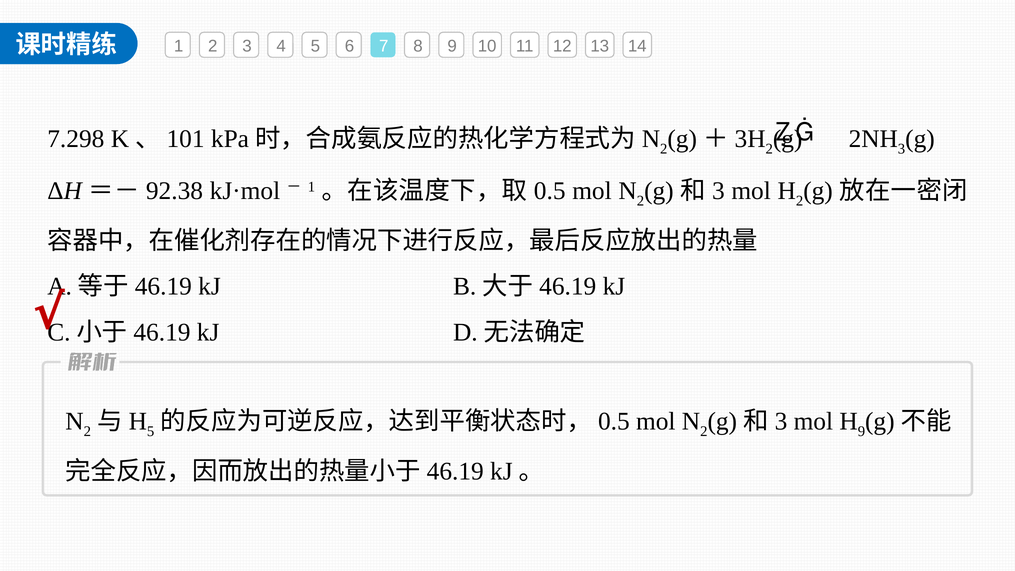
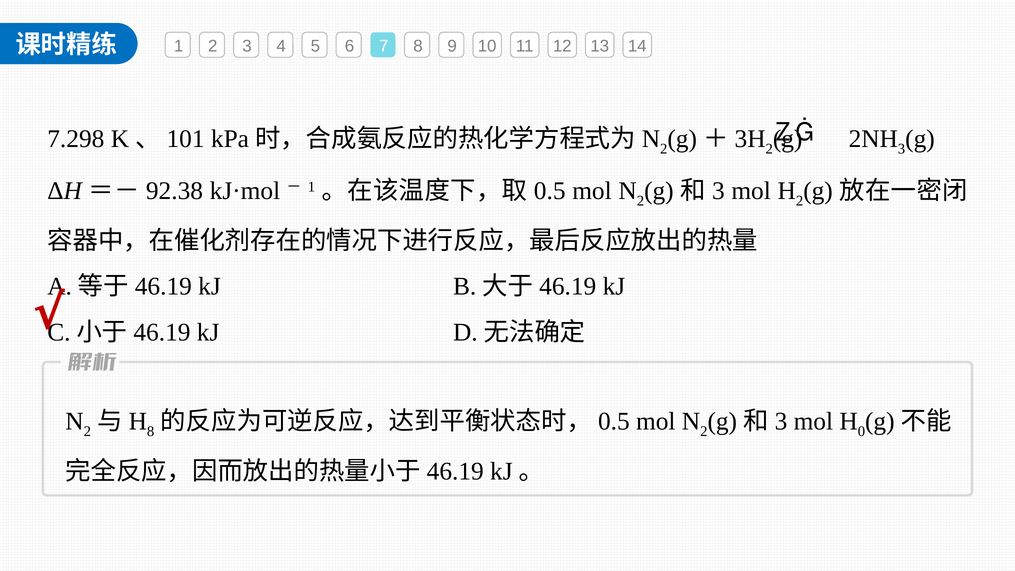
5: 5 -> 8 (151, 431)
9: 9 -> 0 (861, 431)
